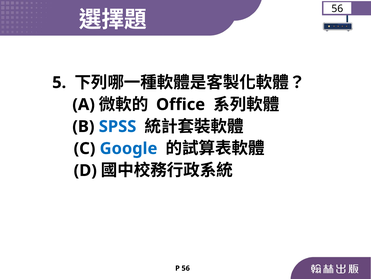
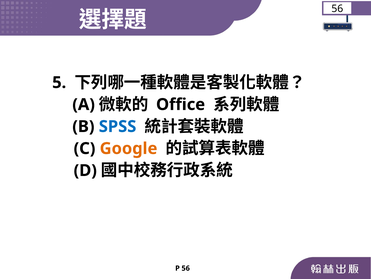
Google colour: blue -> orange (129, 148)
